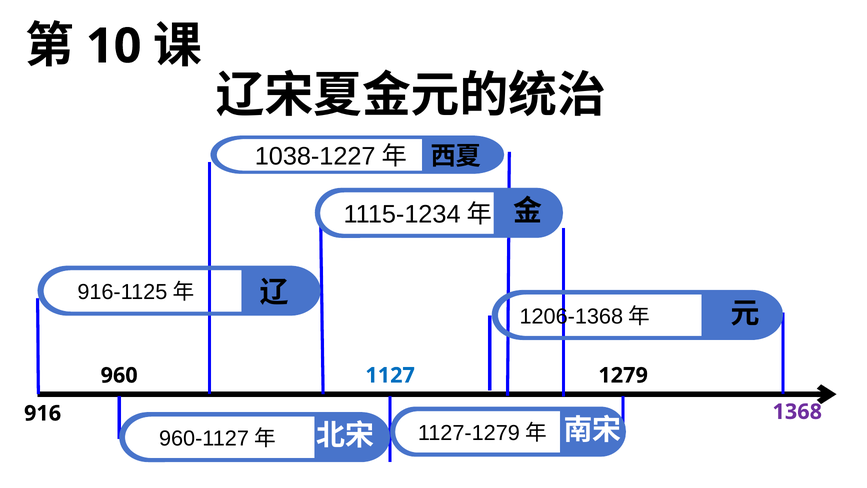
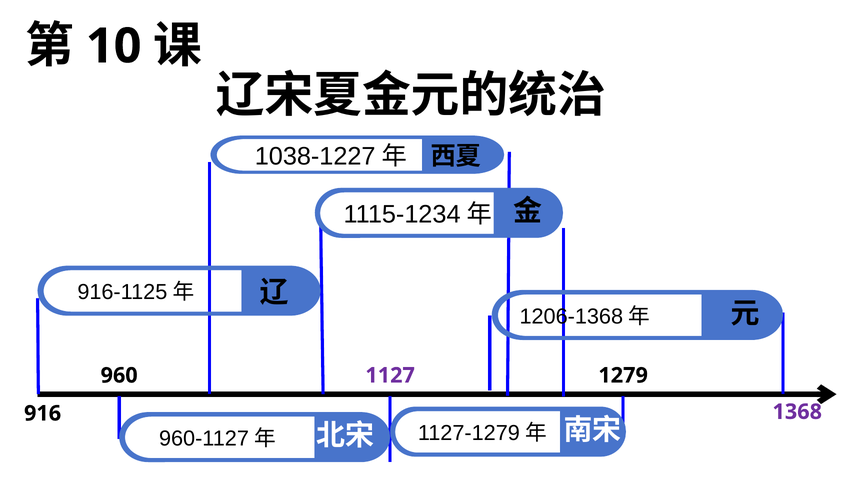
1127 colour: blue -> purple (390, 375)
